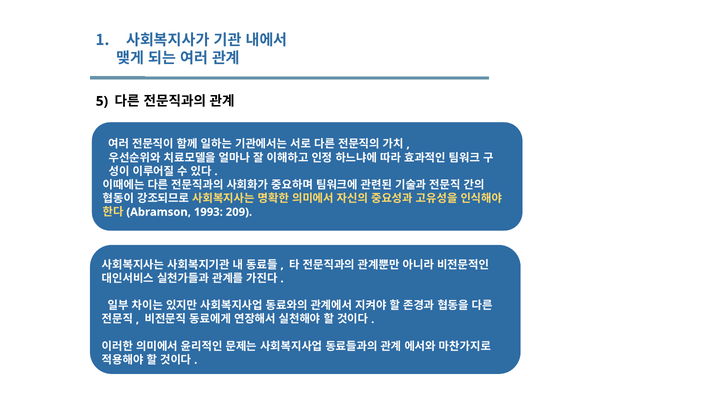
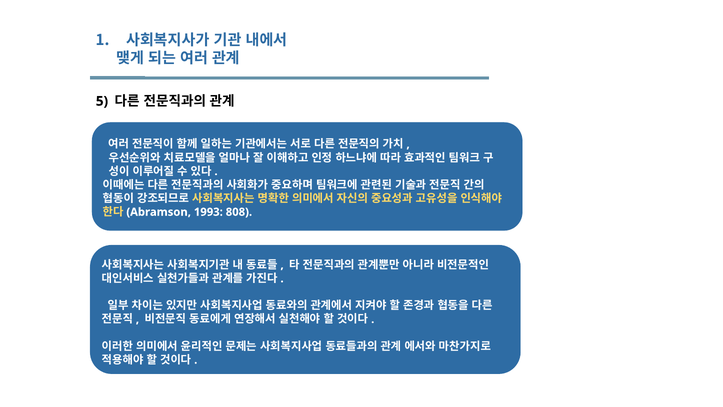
209: 209 -> 808 (239, 212)
